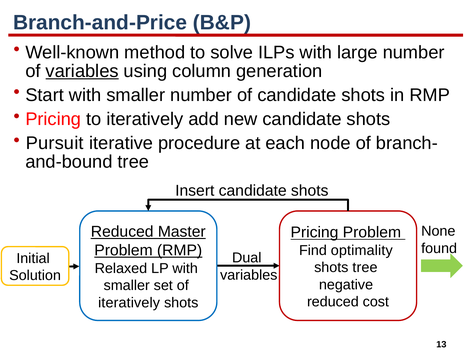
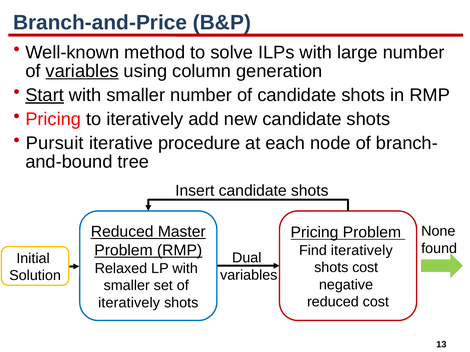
Start underline: none -> present (45, 95)
Find optimality: optimality -> iteratively (362, 251)
shots tree: tree -> cost (365, 268)
